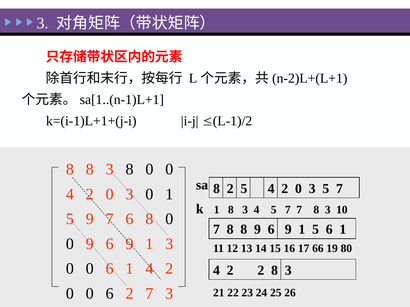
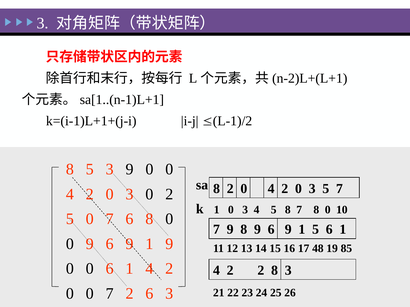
8: 8 -> 5 (90, 170)
8: 8 -> 9 (129, 170)
8 2 5: 5 -> 0 (244, 189)
0 1: 1 -> 2 (169, 194)
1 8: 8 -> 0 (231, 210)
4 5 7: 7 -> 8 (288, 210)
7 8 3: 3 -> 0 (328, 210)
5 9: 9 -> 0 (90, 219)
8: 8 -> 9 (230, 230)
1 3: 3 -> 9 (169, 244)
66: 66 -> 48 (318, 249)
80: 80 -> 85 (346, 249)
6: 6 -> 7 (110, 294)
2 7: 7 -> 6 (149, 294)
